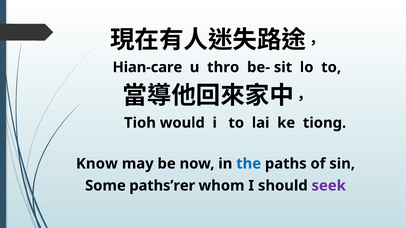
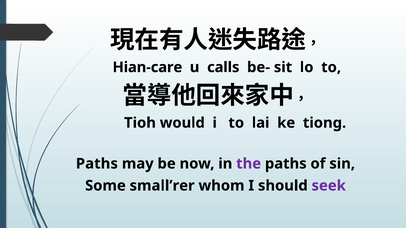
thro: thro -> calls (223, 67)
Know: Know -> Paths (97, 164)
the colour: blue -> purple (249, 164)
paths’rer: paths’rer -> small’rer (162, 186)
